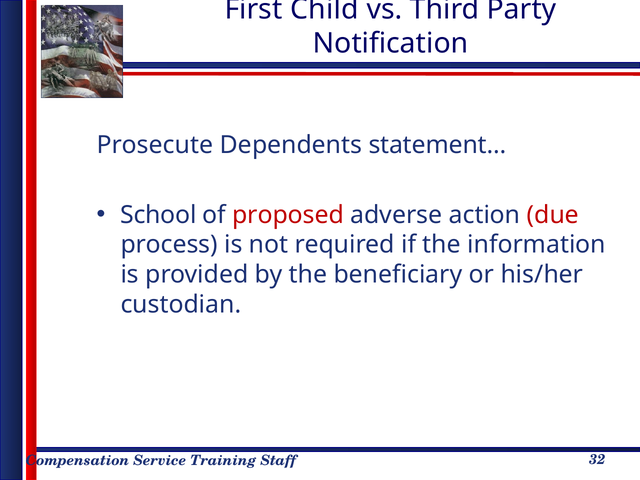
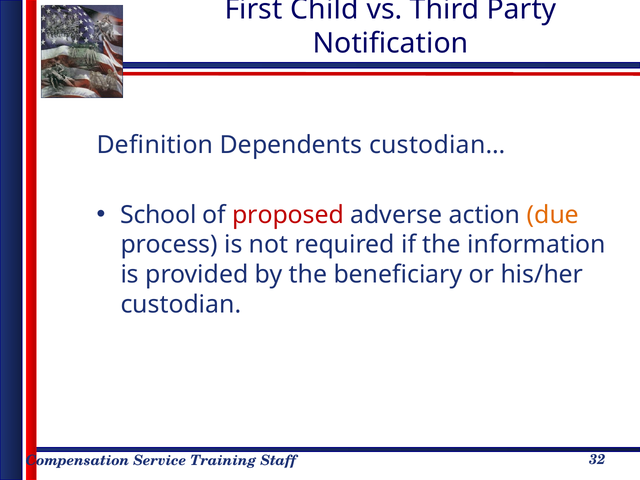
Prosecute: Prosecute -> Definition (155, 145)
statement…: statement… -> custodian… (437, 145)
due colour: red -> orange (553, 215)
